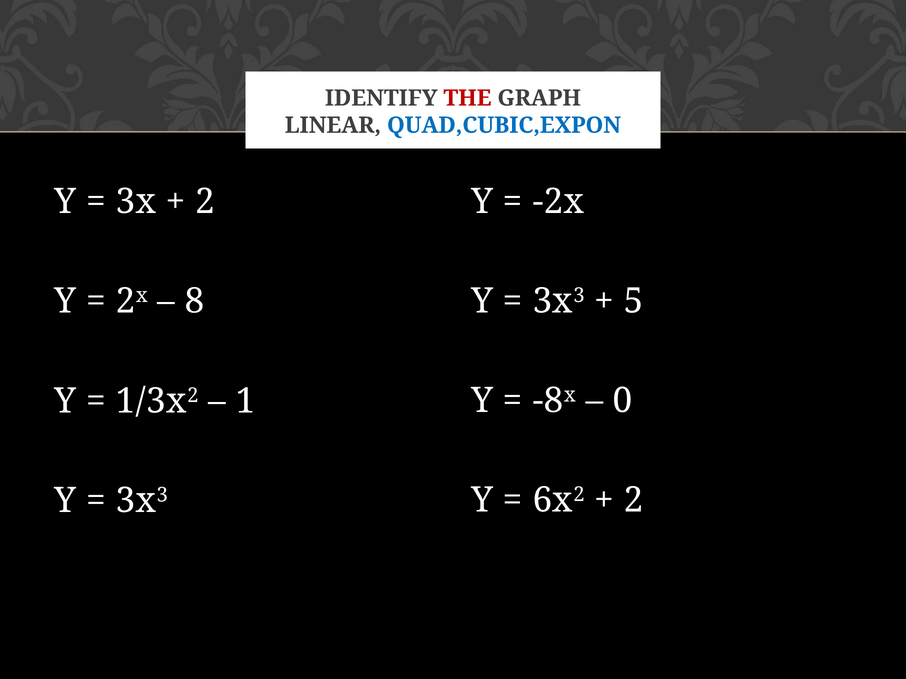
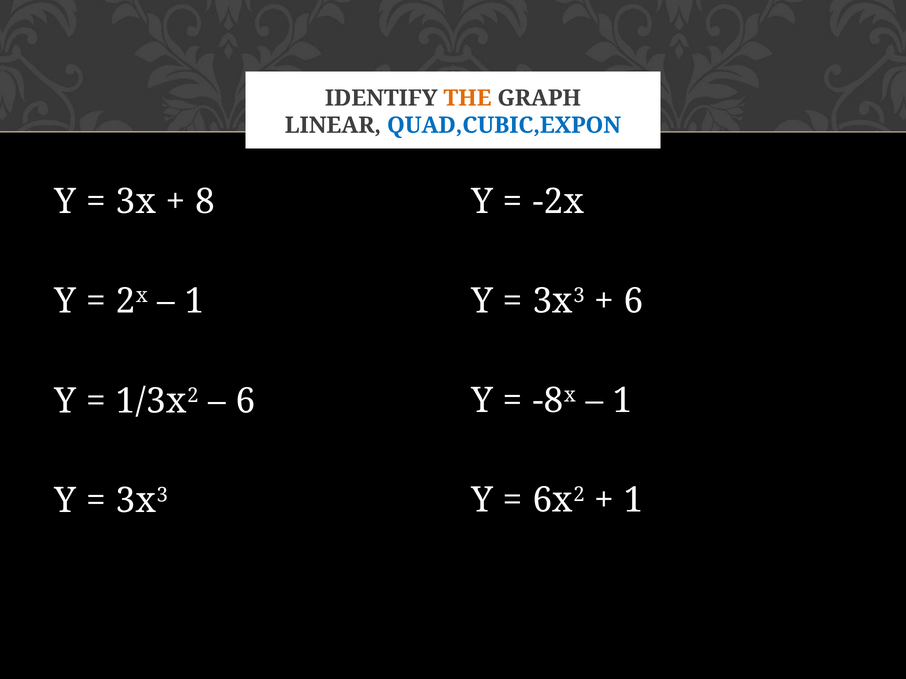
THE colour: red -> orange (467, 98)
2: 2 -> 8 (205, 202)
5: 5 -> 6 (634, 301)
8: 8 -> 1 (195, 302)
0: 0 -> 1 (623, 401)
1: 1 -> 6 (246, 401)
2: 2 -> 1 (634, 500)
